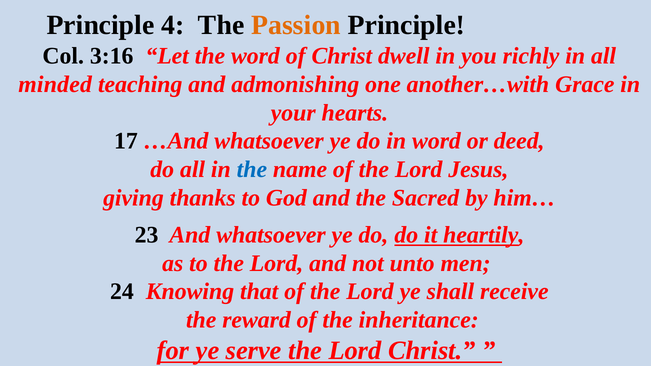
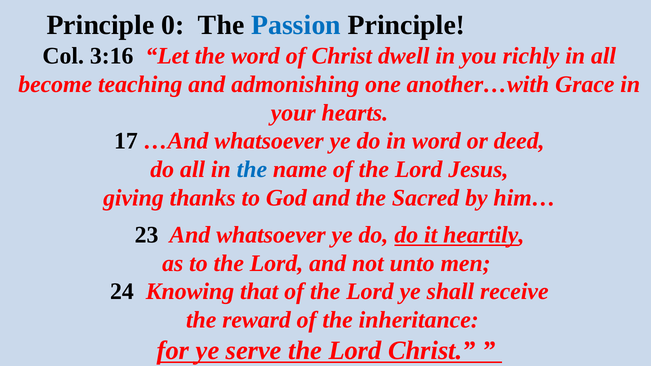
4: 4 -> 0 (173, 25)
Passion colour: orange -> blue (296, 25)
minded: minded -> become (55, 84)
